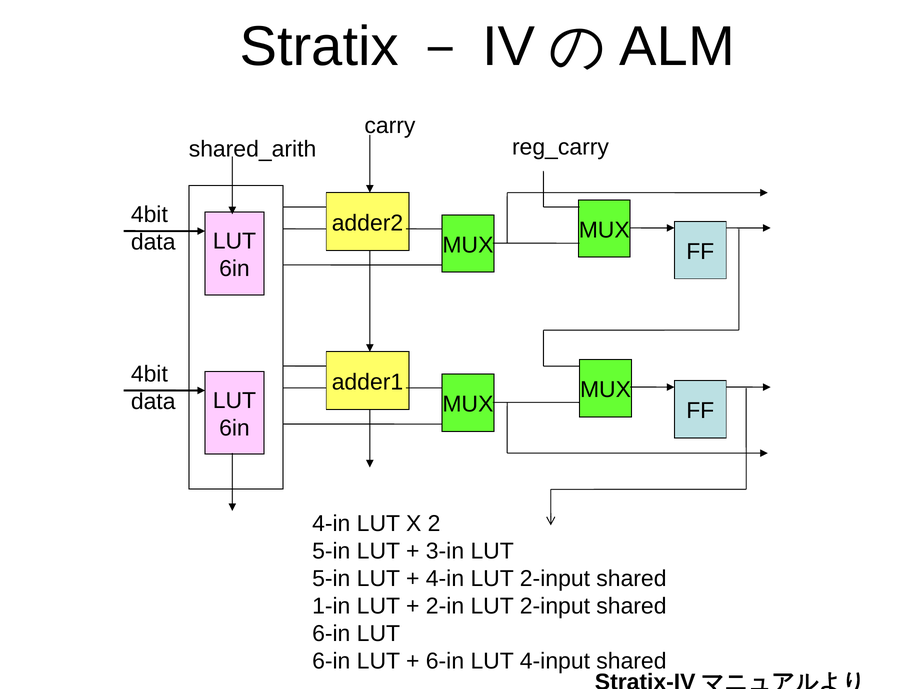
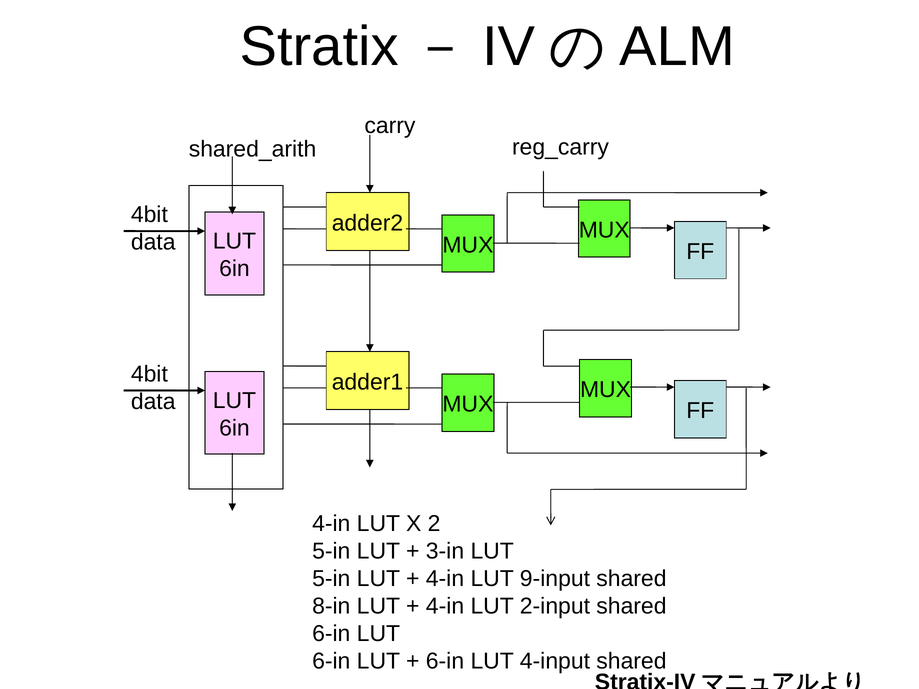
4-in LUT 2-input: 2-input -> 9-input (555, 579)
1-in: 1-in -> 8-in (331, 606)
2-in: 2-in -> 4-in (445, 606)
